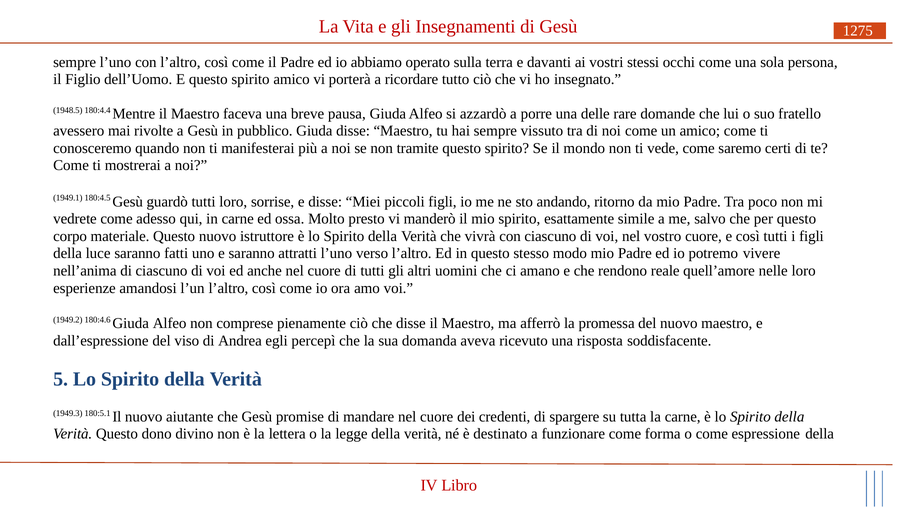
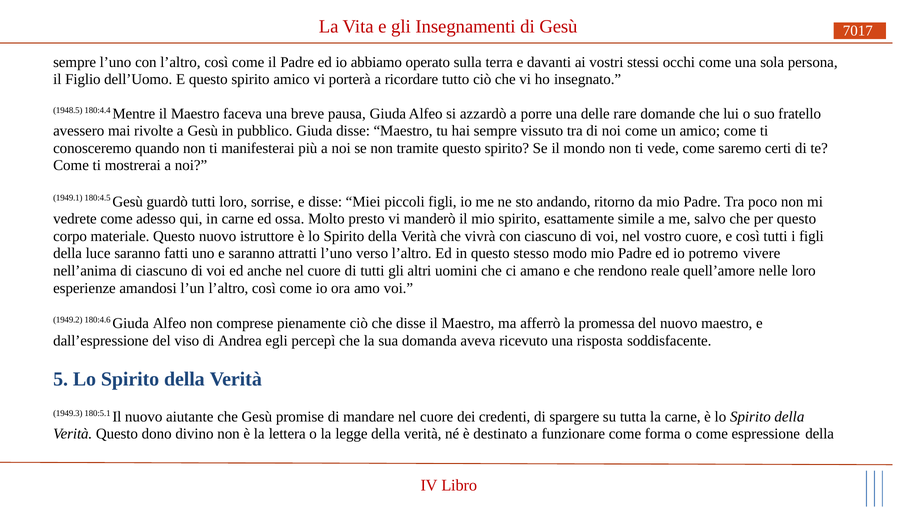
1275: 1275 -> 7017 (858, 31)
